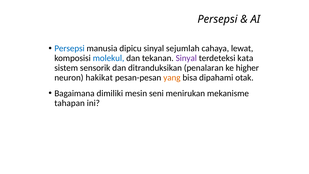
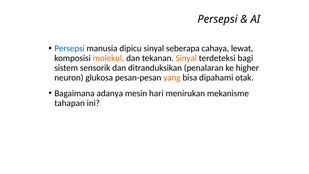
sejumlah: sejumlah -> seberapa (183, 48)
molekul colour: blue -> orange (109, 58)
Sinyal colour: purple -> orange (186, 58)
kata: kata -> bagi (245, 58)
hakikat: hakikat -> glukosa (99, 78)
dimiliki: dimiliki -> adanya (110, 93)
seni: seni -> hari (156, 93)
